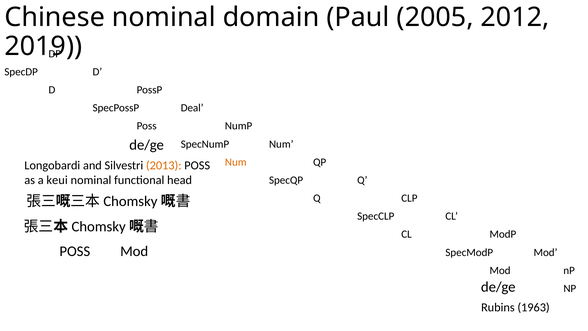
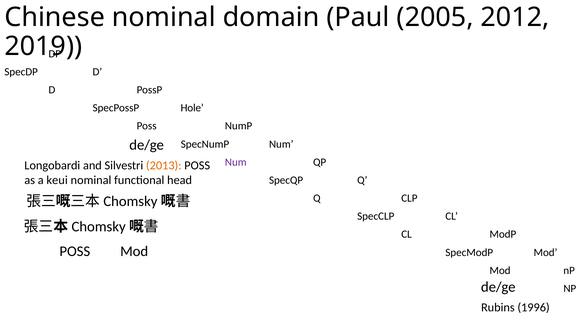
Deal: Deal -> Hole (192, 108)
Num colour: orange -> purple (236, 162)
1963: 1963 -> 1996 (534, 307)
